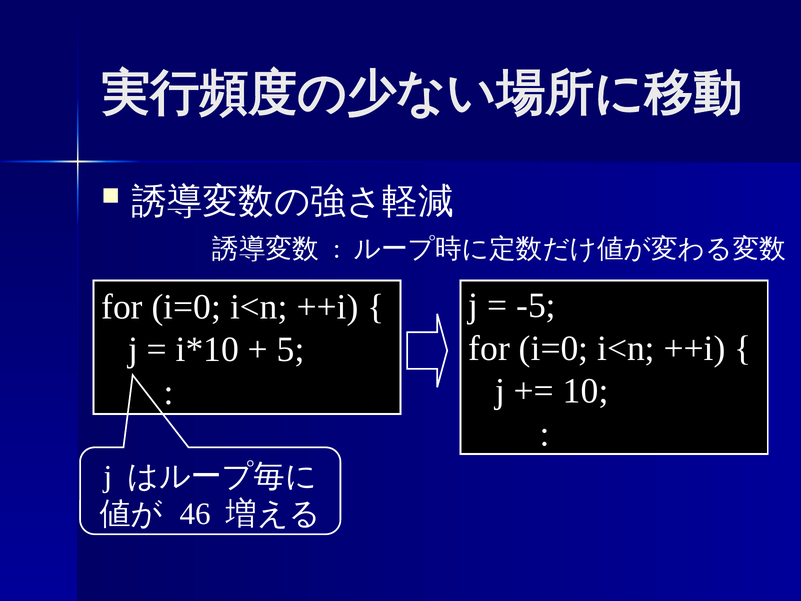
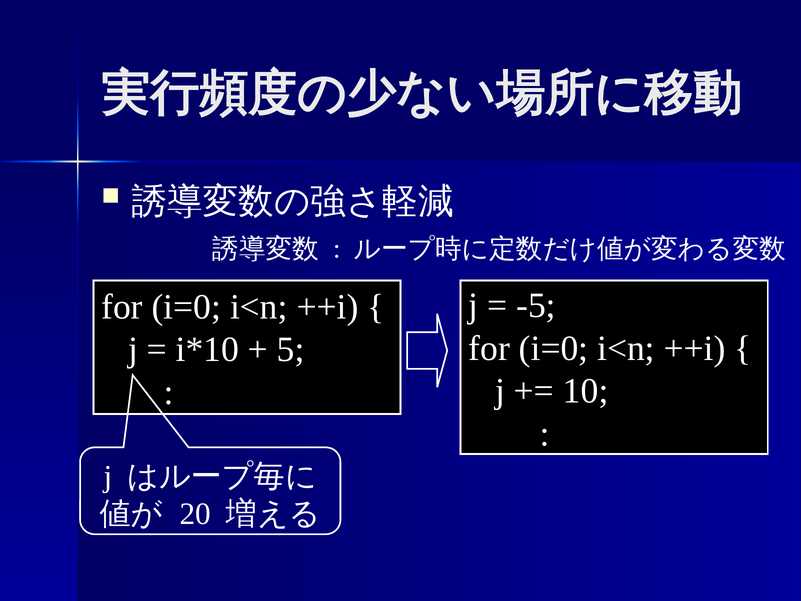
46: 46 -> 20 (195, 514)
